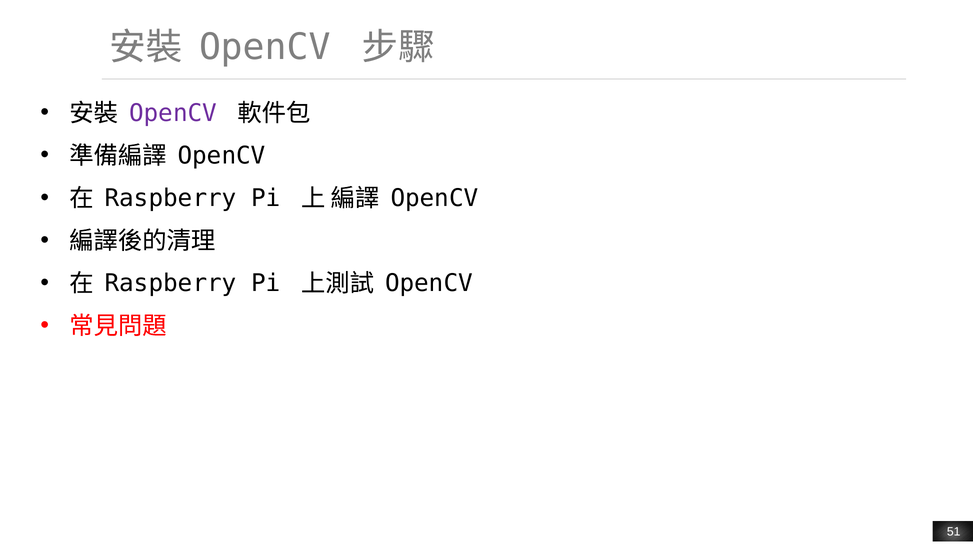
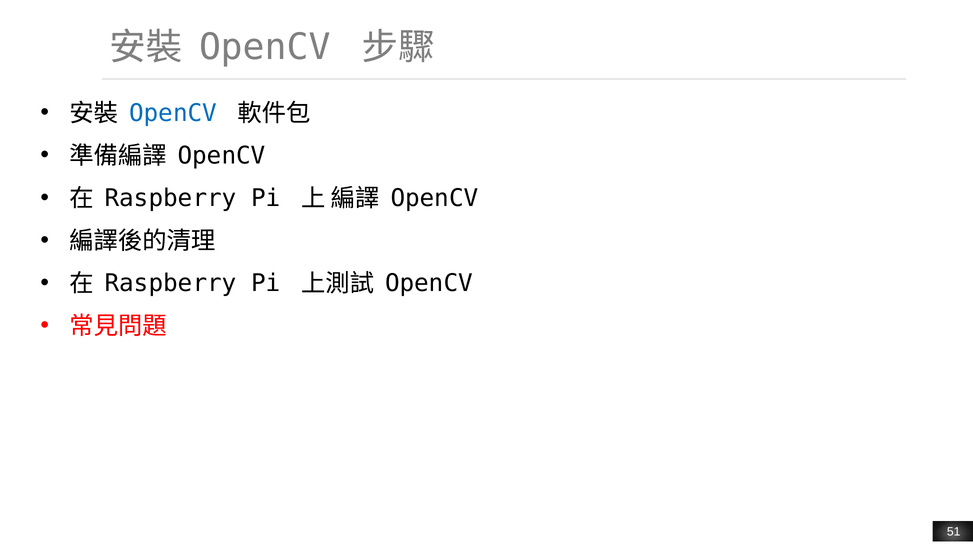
OpenCV colour: purple -> blue (173, 113)
